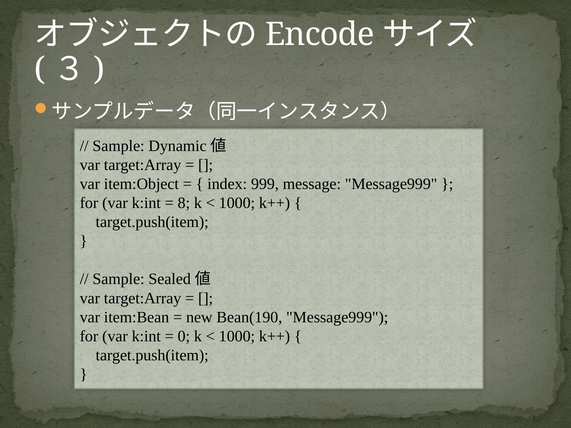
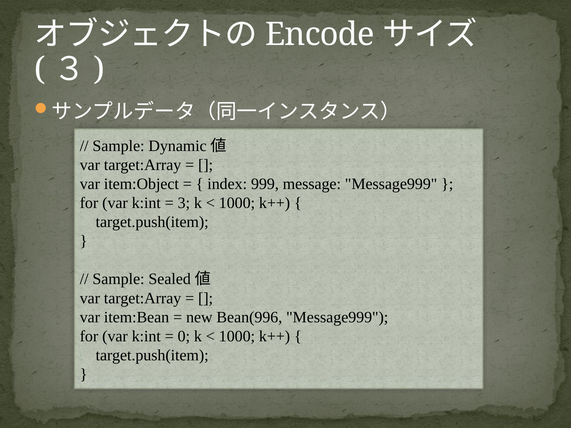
8: 8 -> 3 (184, 203)
Bean(190: Bean(190 -> Bean(996 (249, 317)
